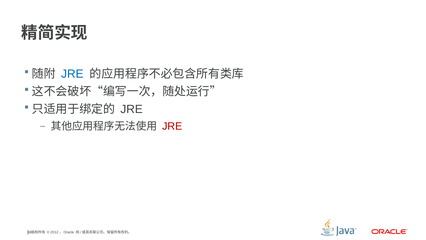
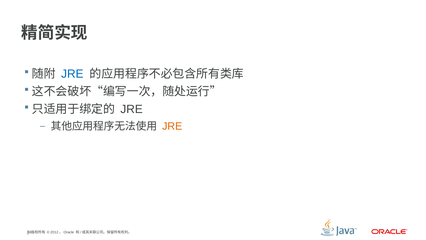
JRE colour: red -> orange (172, 126)
